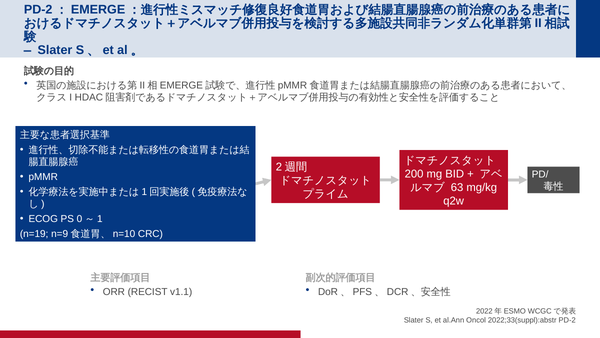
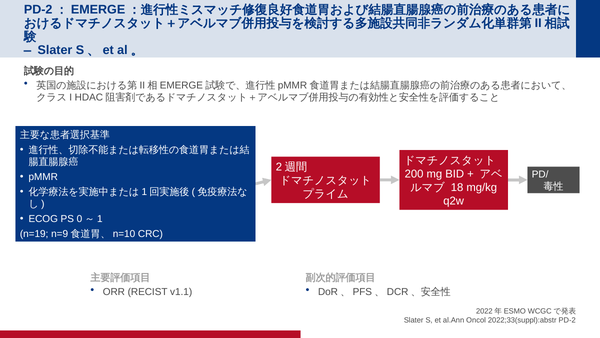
63: 63 -> 18 (457, 187)
